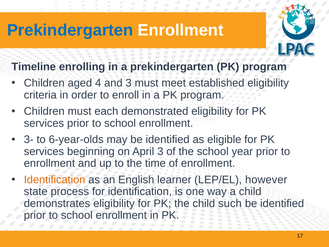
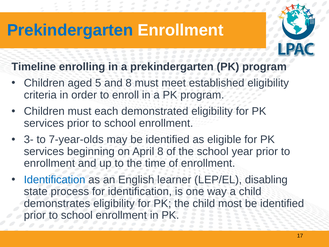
4: 4 -> 5 (98, 83)
and 3: 3 -> 8 (129, 83)
6-year-olds: 6-year-olds -> 7-year-olds (76, 139)
April 3: 3 -> 8 (160, 151)
Identification colour: orange -> blue (55, 180)
however: however -> disabling (266, 180)
such: such -> most (230, 203)
